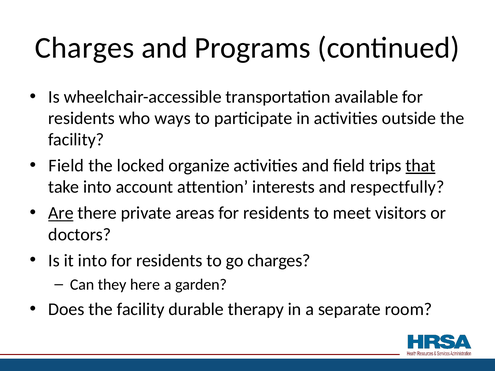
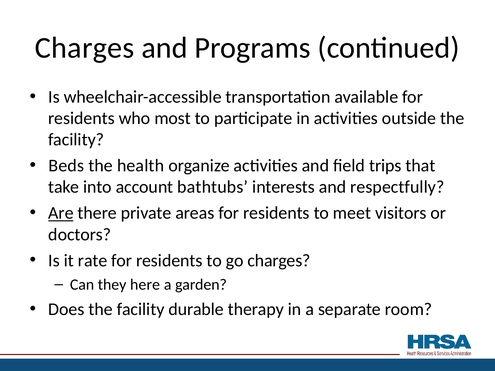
ways: ways -> most (173, 118)
Field: Field -> Beds (66, 166)
locked: locked -> health (141, 166)
that underline: present -> none (421, 166)
attention: attention -> bathtubs (213, 187)
it into: into -> rate (93, 261)
